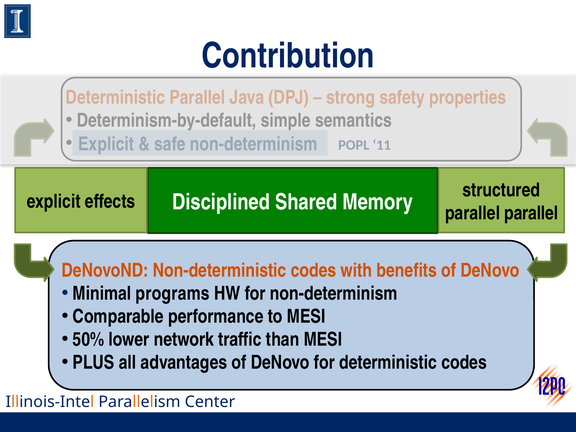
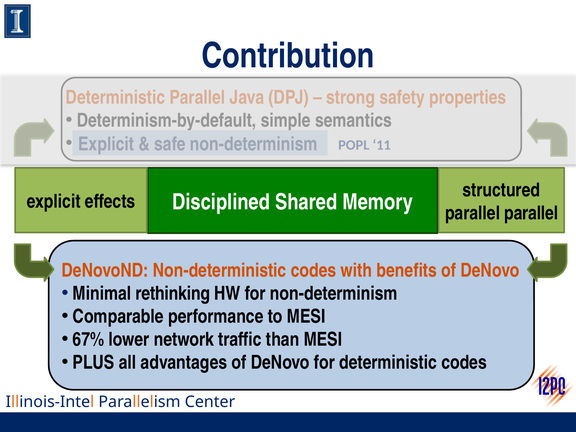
programs: programs -> rethinking (173, 293)
50%: 50% -> 67% (88, 340)
